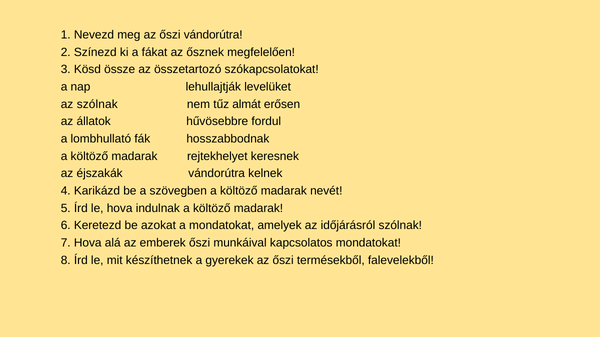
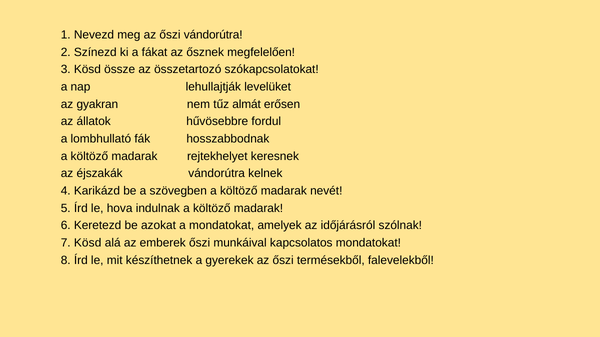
az szólnak: szólnak -> gyakran (97, 104)
7 Hova: Hova -> Kösd (88, 243)
